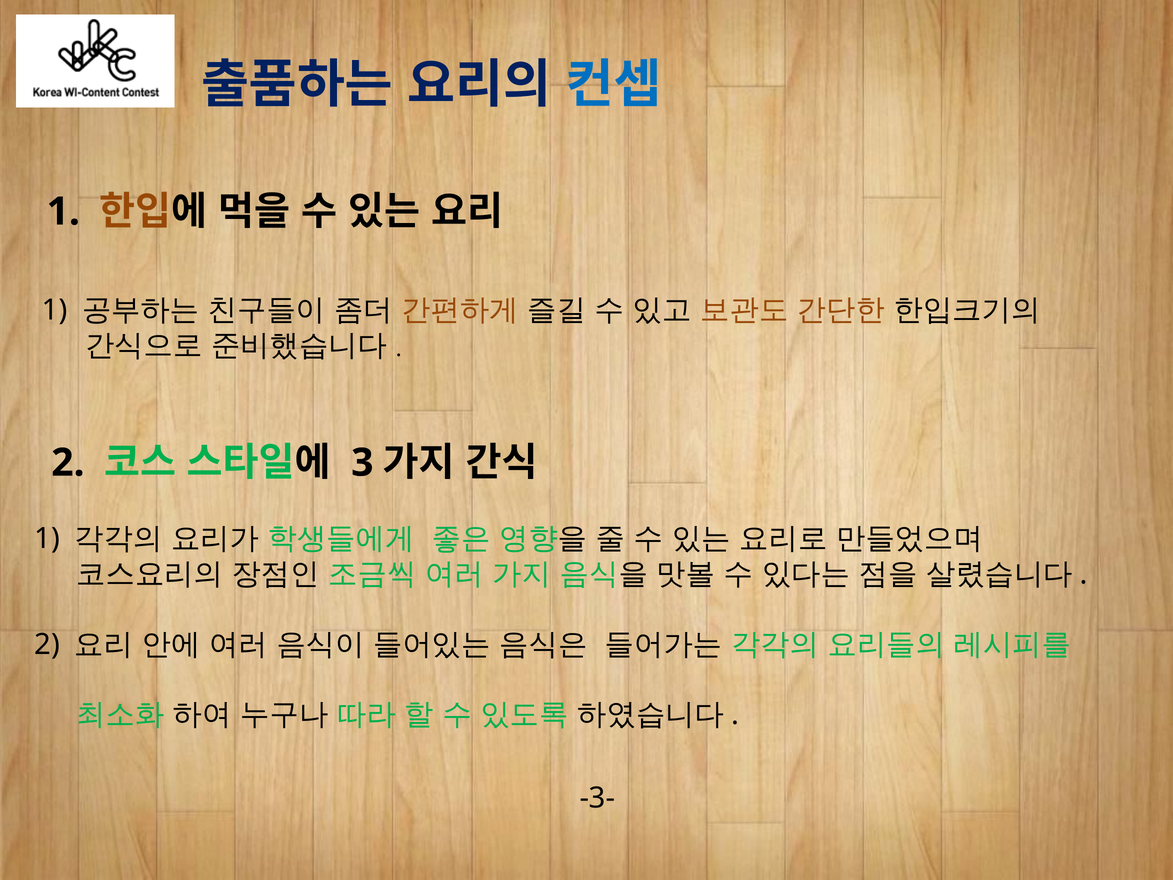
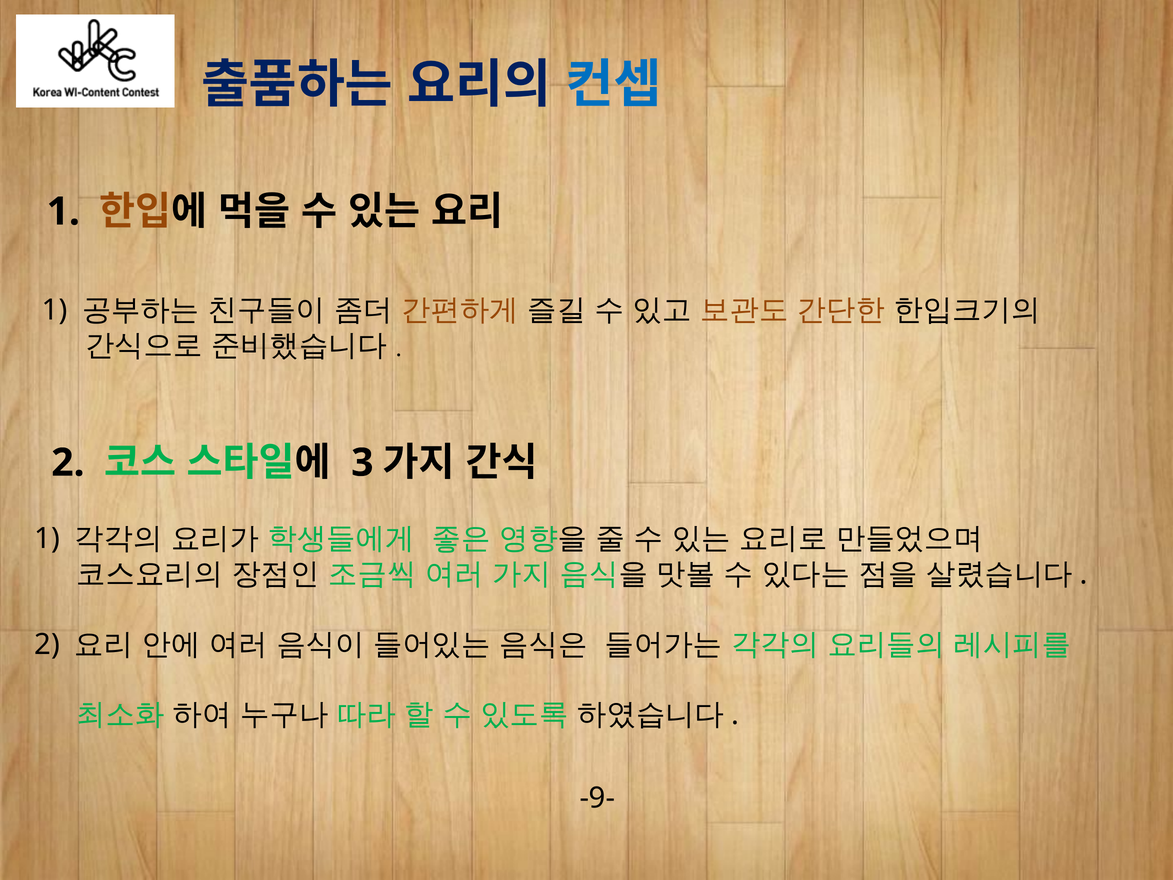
-3-: -3- -> -9- (597, 798)
